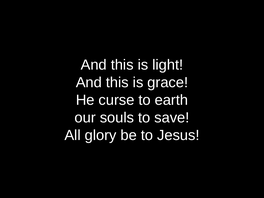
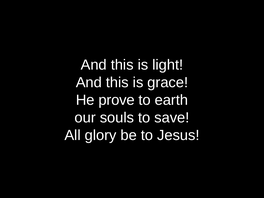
curse: curse -> prove (117, 100)
